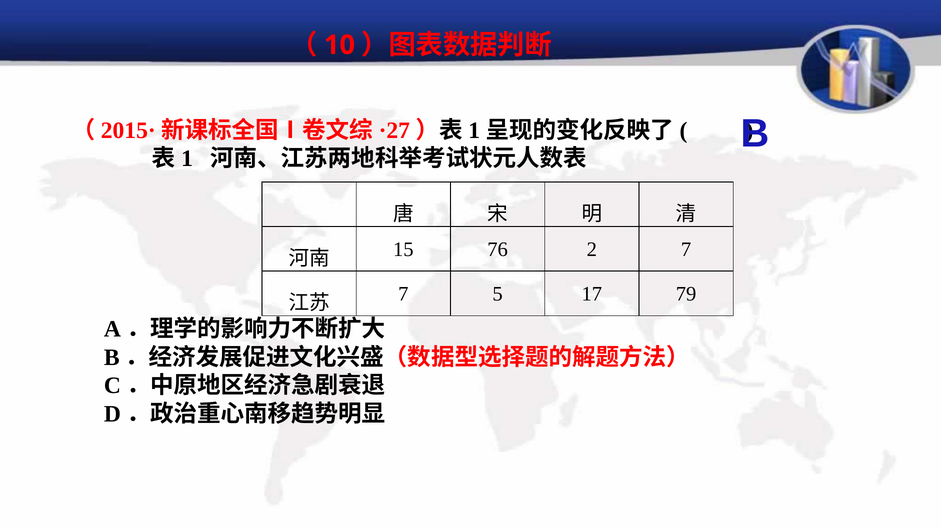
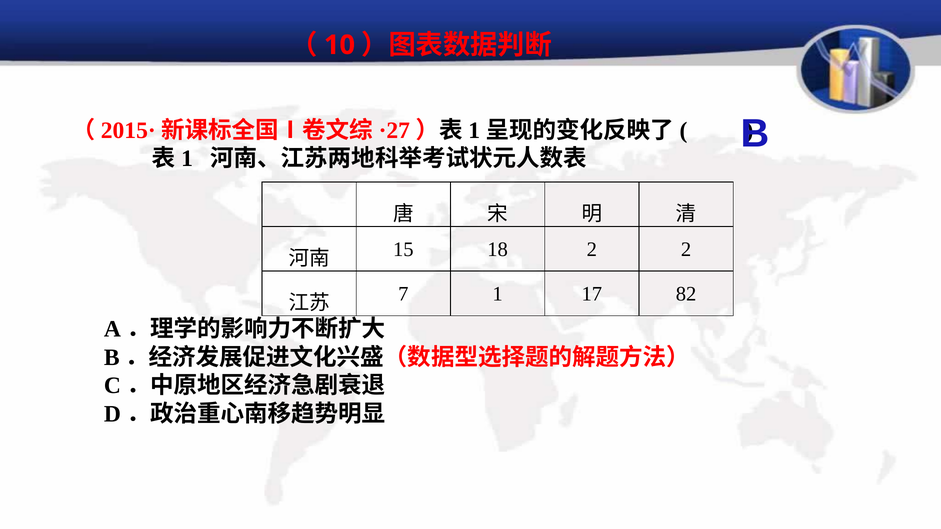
76: 76 -> 18 (498, 250)
2 7: 7 -> 2 (686, 250)
5: 5 -> 1 (498, 294)
79: 79 -> 82 (686, 294)
